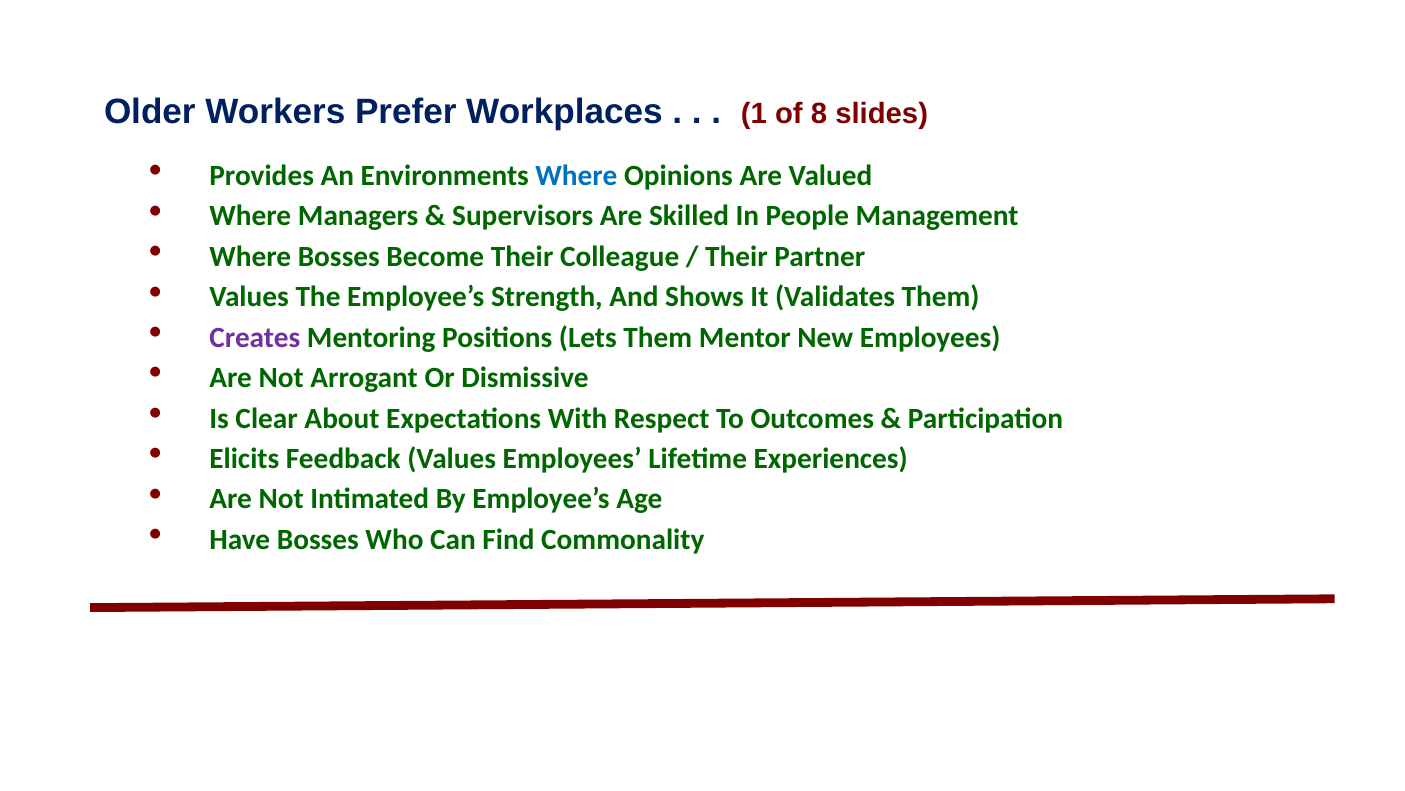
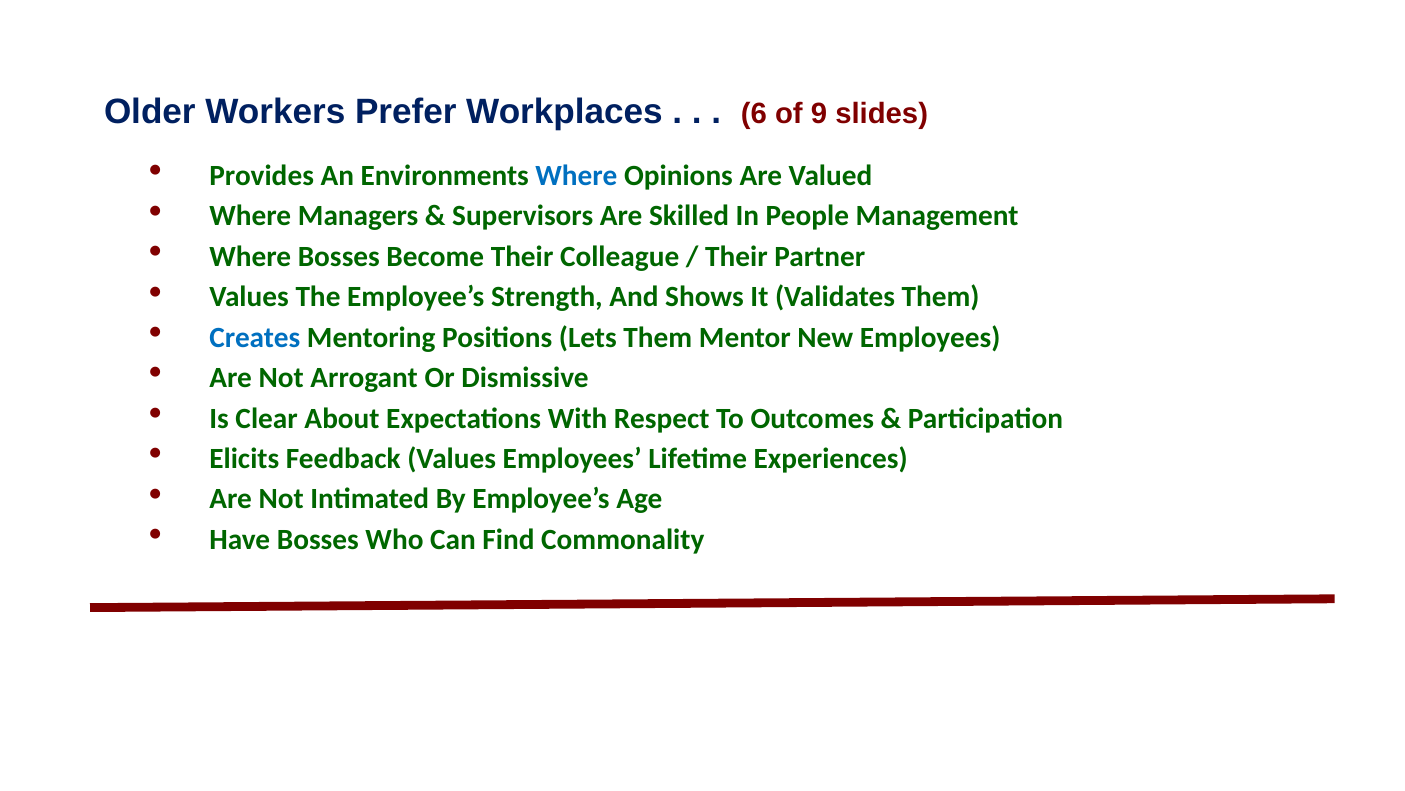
1: 1 -> 6 (754, 114)
8: 8 -> 9 (819, 114)
Creates colour: purple -> blue (255, 337)
